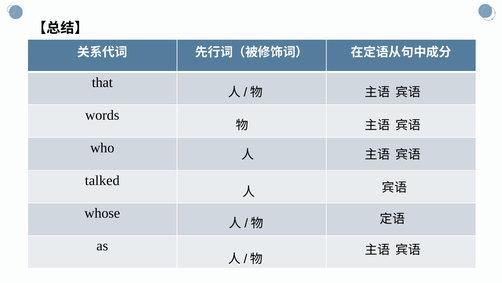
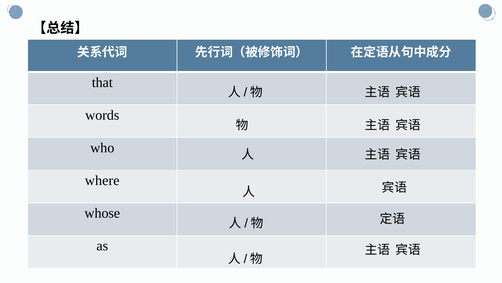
talked: talked -> where (102, 180)
